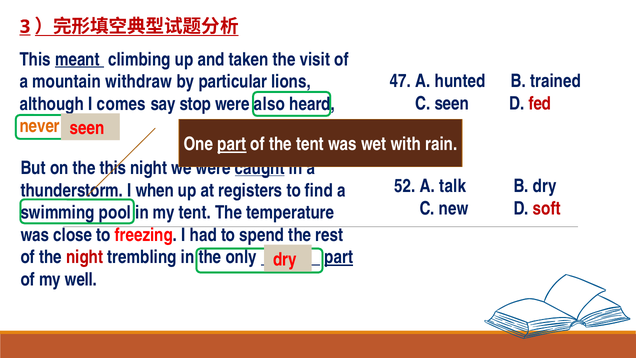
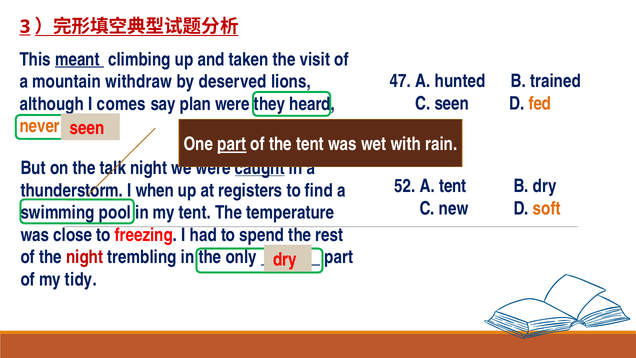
particular: particular -> deserved (233, 82)
fed colour: red -> orange (540, 103)
stop: stop -> plan (195, 104)
also: also -> they (270, 104)
the this: this -> talk (113, 168)
A talk: talk -> tent (453, 186)
soft colour: red -> orange (547, 208)
part underline: present -> none (339, 257)
well: well -> tidy (81, 279)
